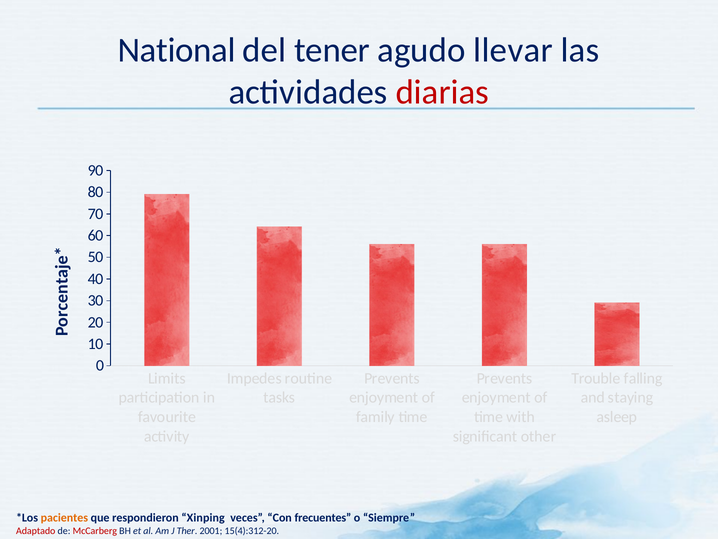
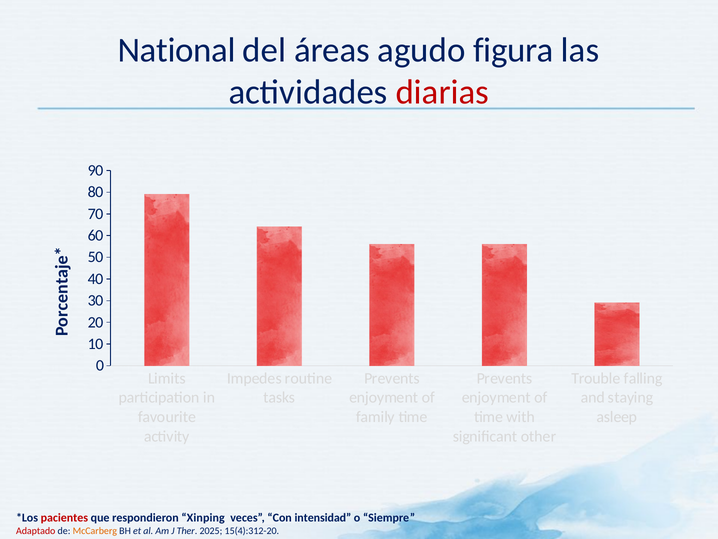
tener: tener -> áreas (332, 50)
llevar: llevar -> figura (513, 50)
pacientes colour: orange -> red (64, 518)
frecuentes: frecuentes -> intensidad (323, 518)
McCarberg colour: red -> orange (95, 531)
2001: 2001 -> 2025 (211, 531)
